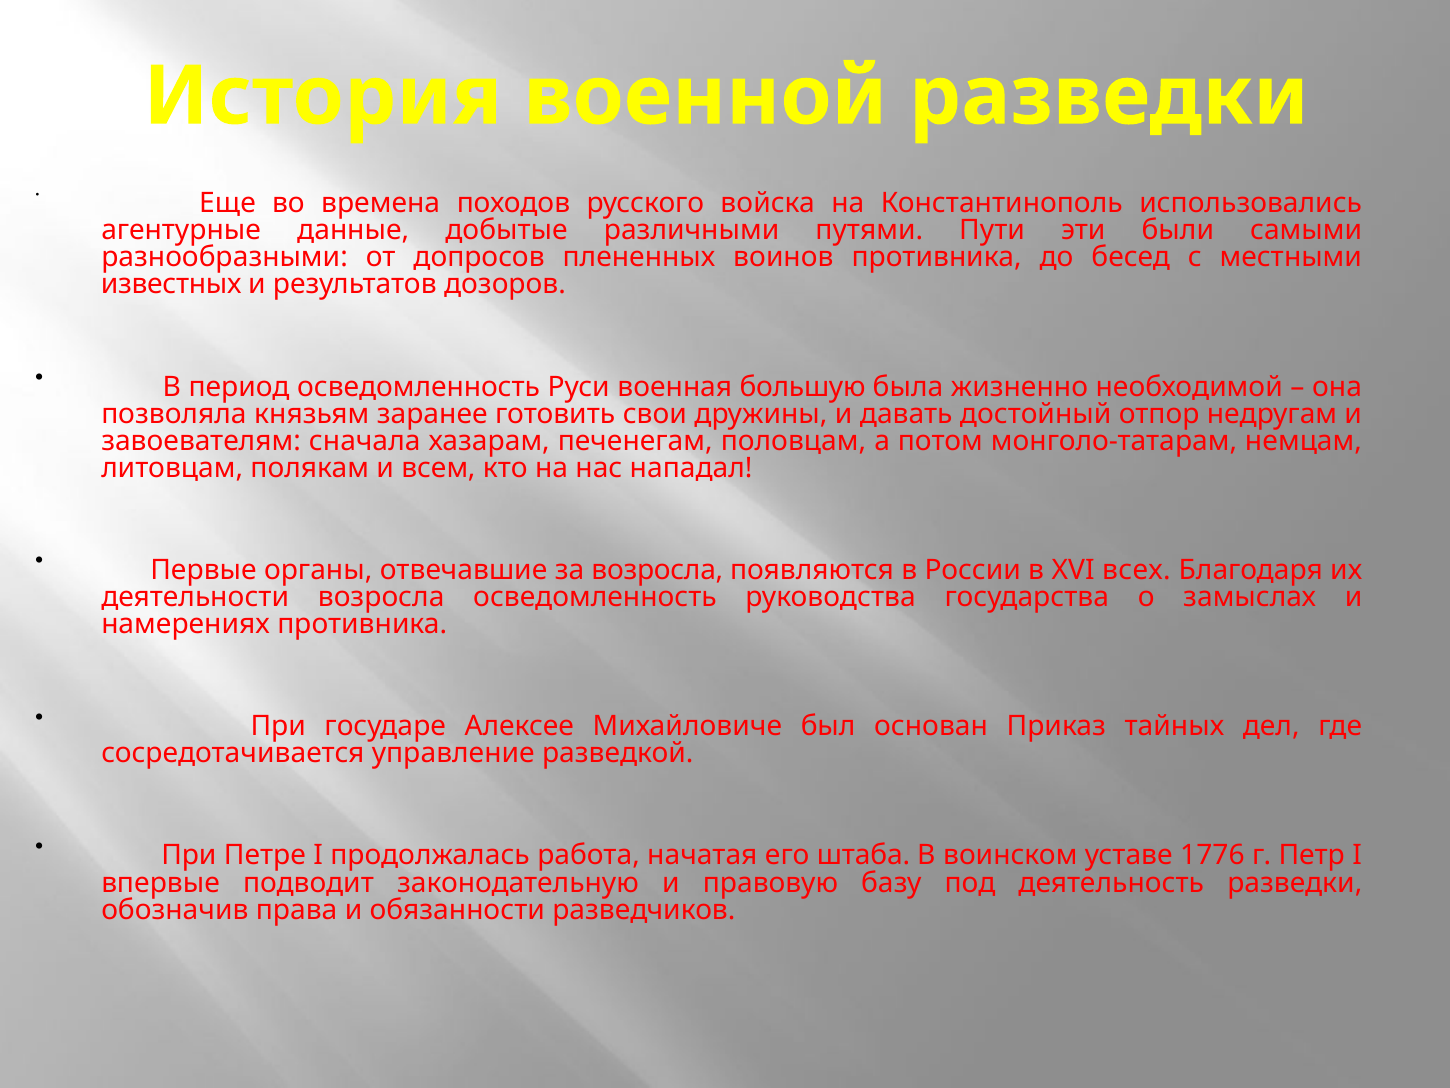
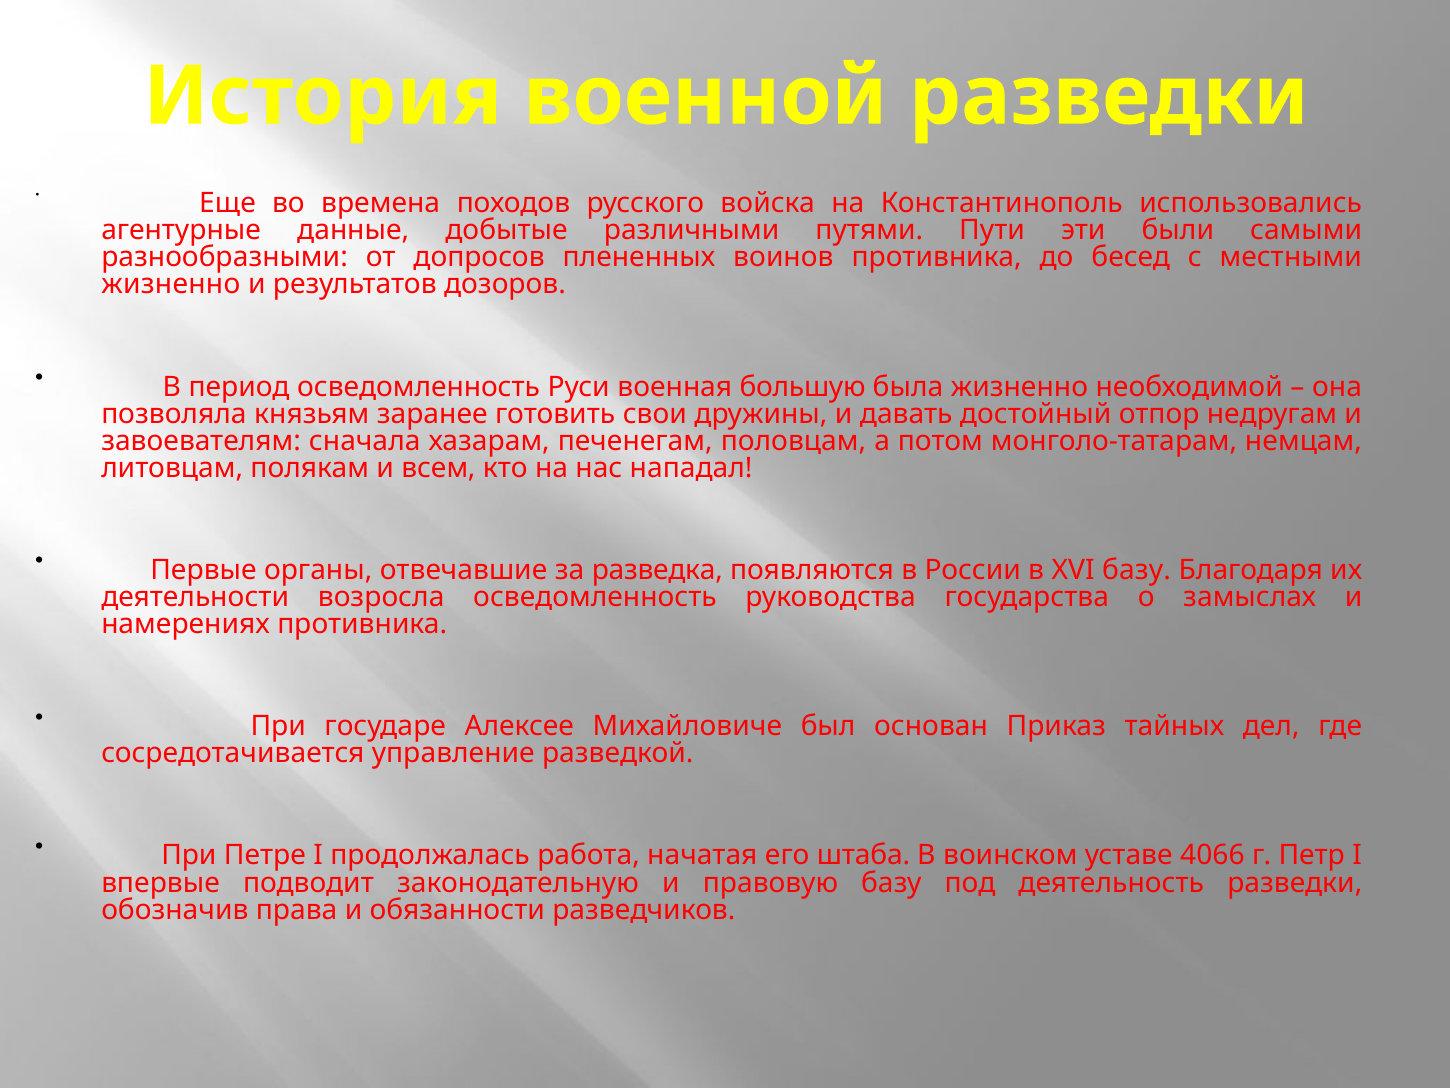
известных: известных -> жизненно (171, 284)
за возросла: возросла -> разведка (657, 570)
XVI всех: всех -> базу (1137, 570)
1776: 1776 -> 4066 (1212, 855)
